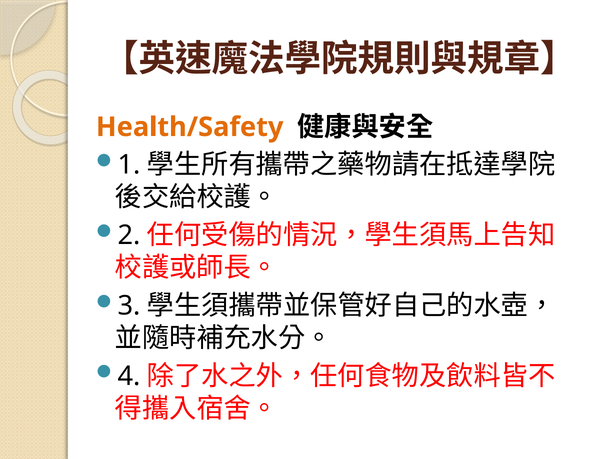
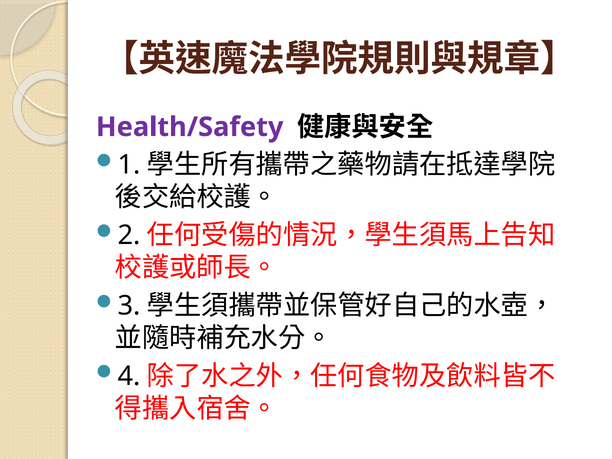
Health/Safety colour: orange -> purple (190, 127)
